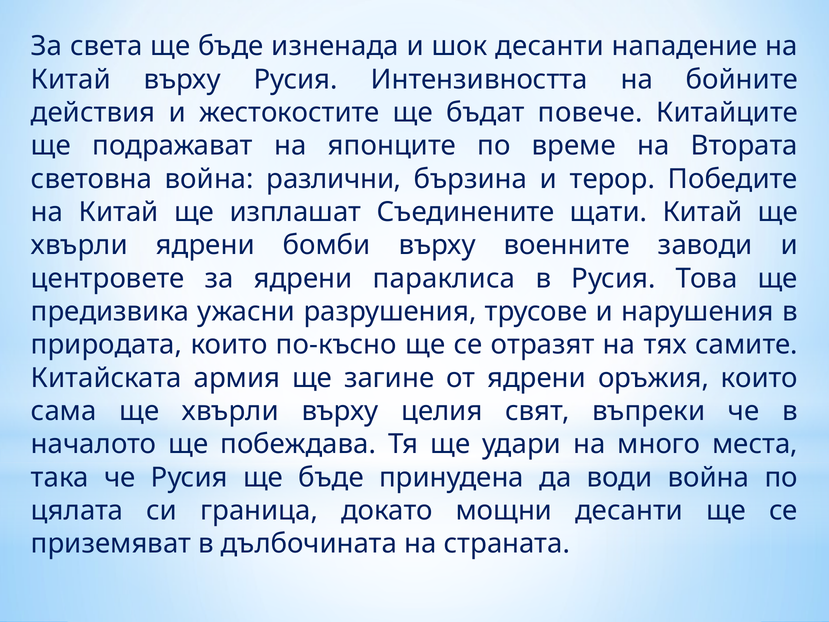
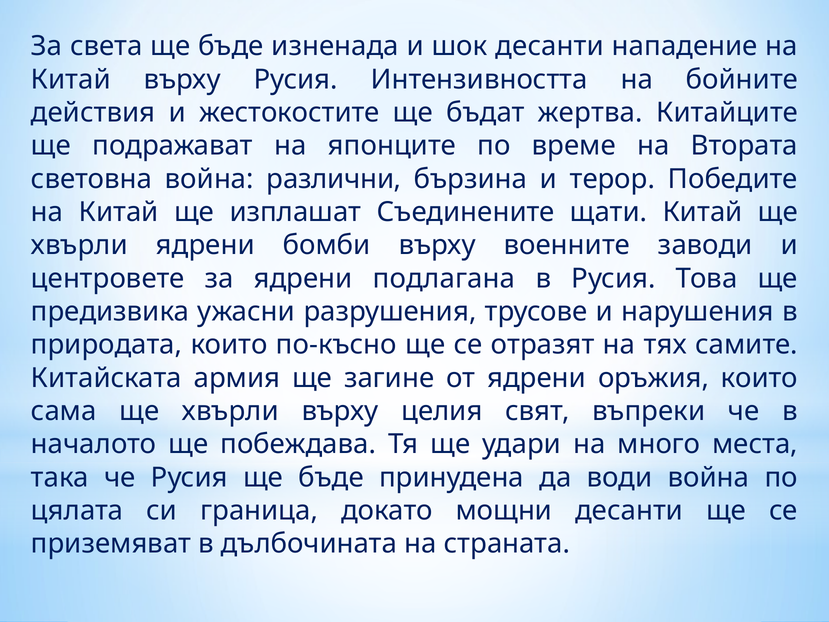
повече: повече -> жертва (590, 113)
параклиса: параклиса -> подлагана (444, 278)
